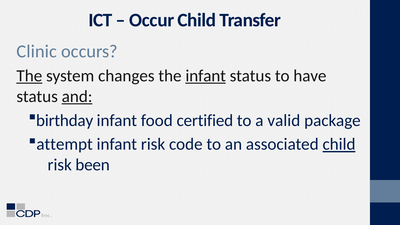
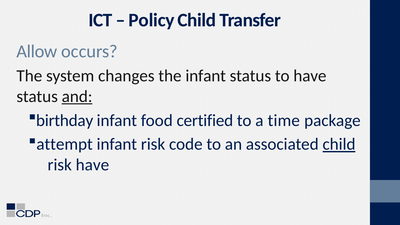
Occur: Occur -> Policy (152, 20)
Clinic: Clinic -> Allow (37, 51)
The underline: present -> none (29, 76)
infant underline: present -> none (206, 76)
valid: valid -> time (284, 120)
risk been: been -> have (92, 165)
